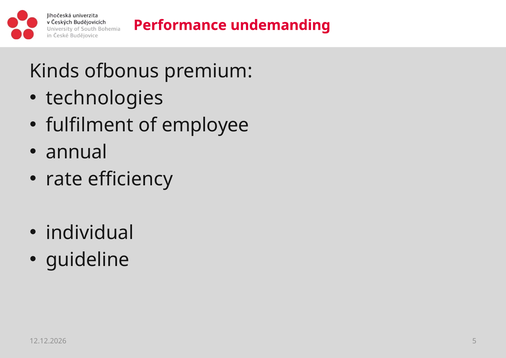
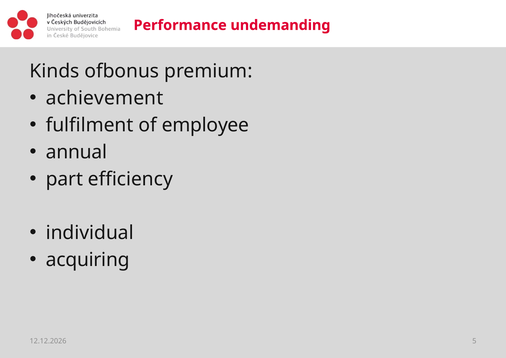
technologies: technologies -> achievement (105, 98)
rate: rate -> part (64, 179)
guideline: guideline -> acquiring (88, 260)
